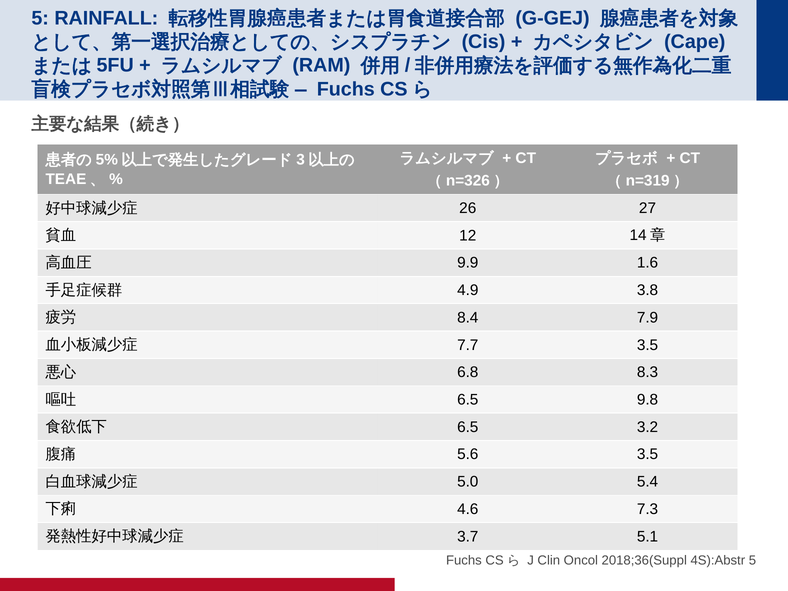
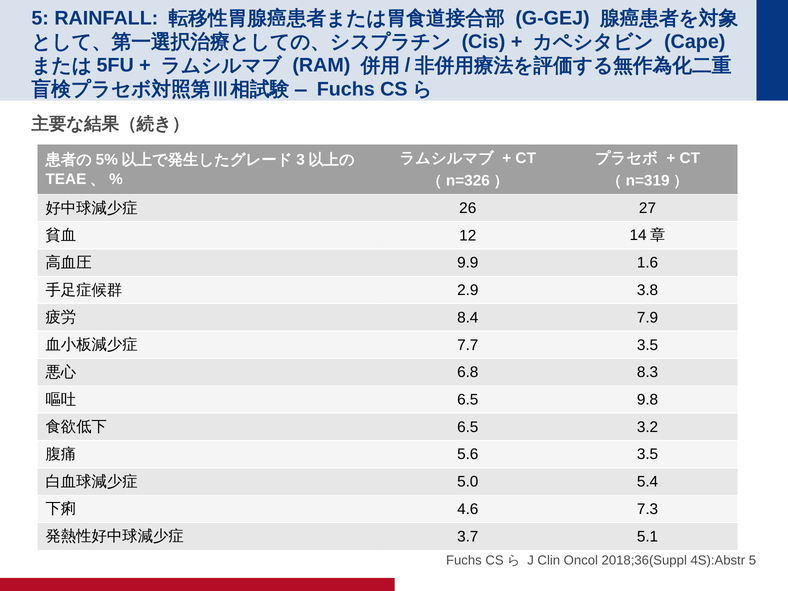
4.9: 4.9 -> 2.9 (468, 290)
